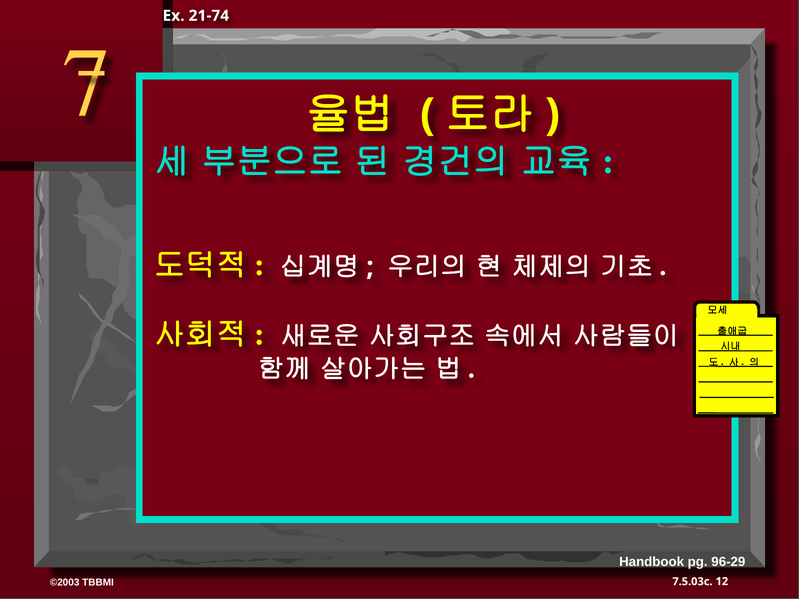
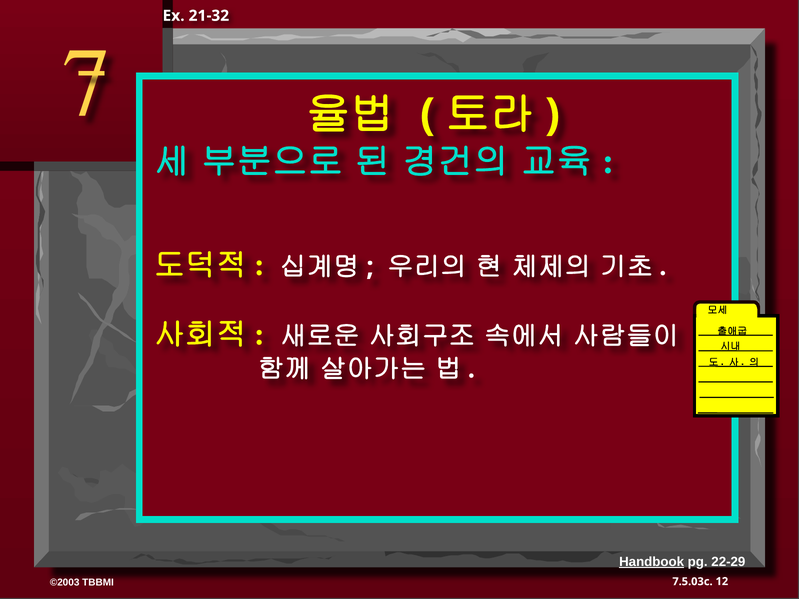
21-74: 21-74 -> 21-32 (209, 16)
Handbook underline: none -> present (652, 562)
96-29: 96-29 -> 22-29 (728, 562)
